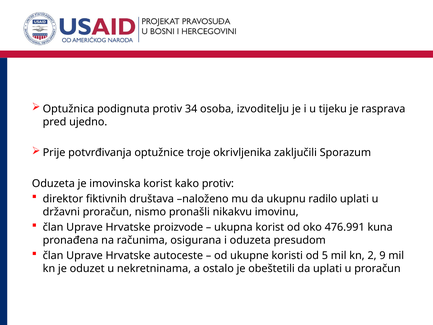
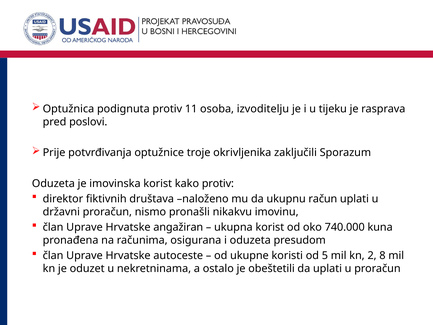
34: 34 -> 11 (191, 109)
ujedno: ujedno -> poslovi (88, 122)
radilo: radilo -> račun (323, 199)
proizvode: proizvode -> angažiran (178, 227)
476.991: 476.991 -> 740.000 (345, 227)
9: 9 -> 8 (382, 255)
